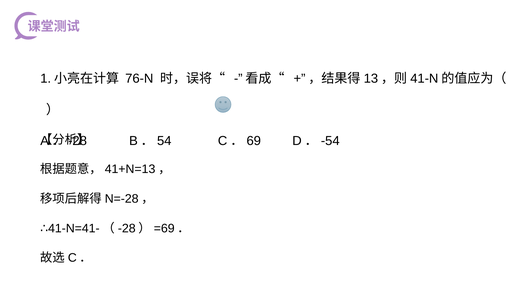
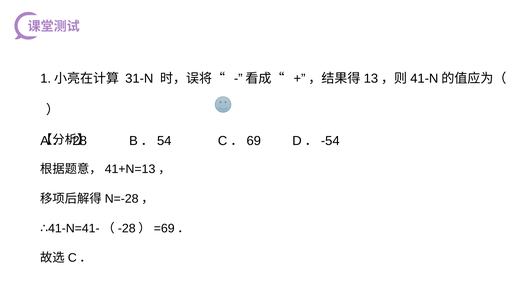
76-N: 76-N -> 31-N (139, 78)
